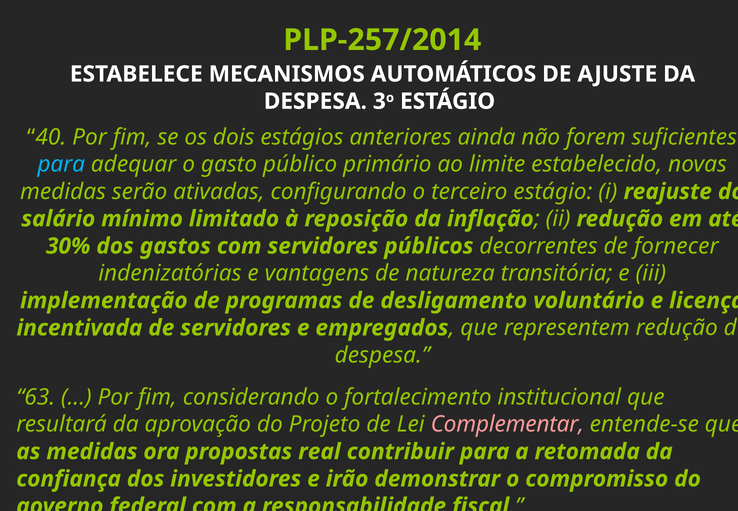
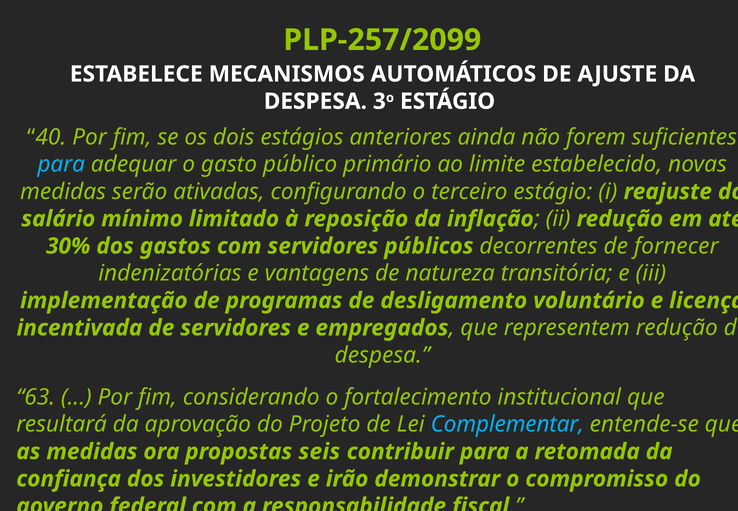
PLP-257/2014: PLP-257/2014 -> PLP-257/2099 (382, 40)
Complementar colour: pink -> light blue (507, 424)
real: real -> seis (319, 452)
